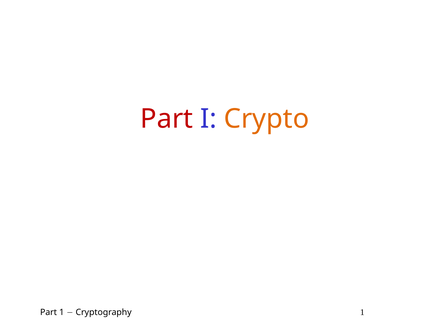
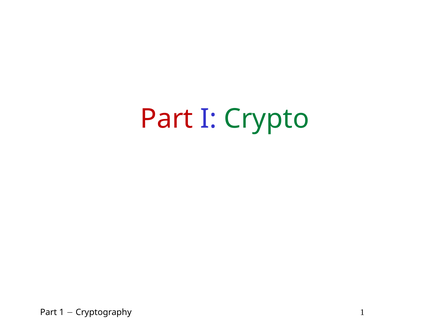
Crypto colour: orange -> green (267, 119)
